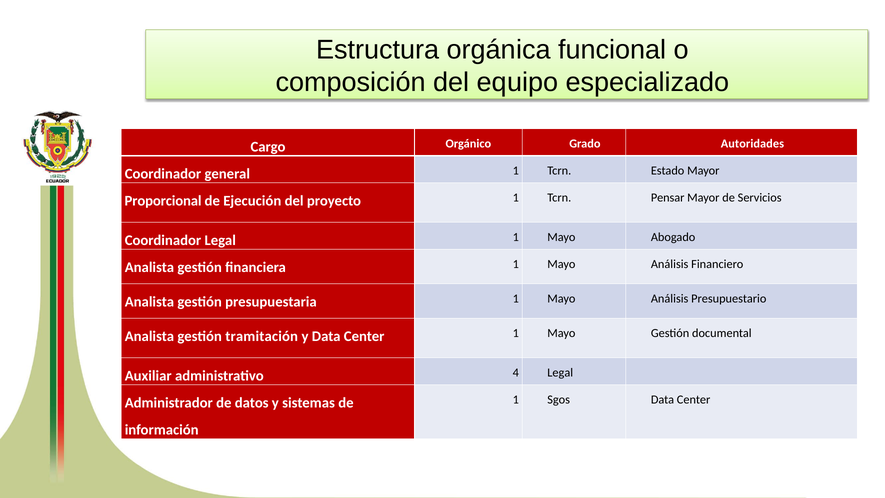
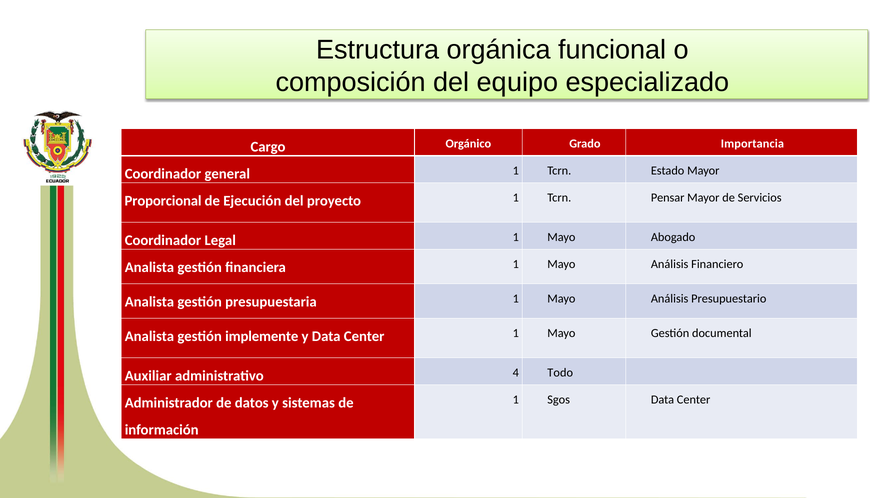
Autoridades: Autoridades -> Importancia (752, 144)
tramitación: tramitación -> implemente (262, 336)
4 Legal: Legal -> Todo (560, 373)
